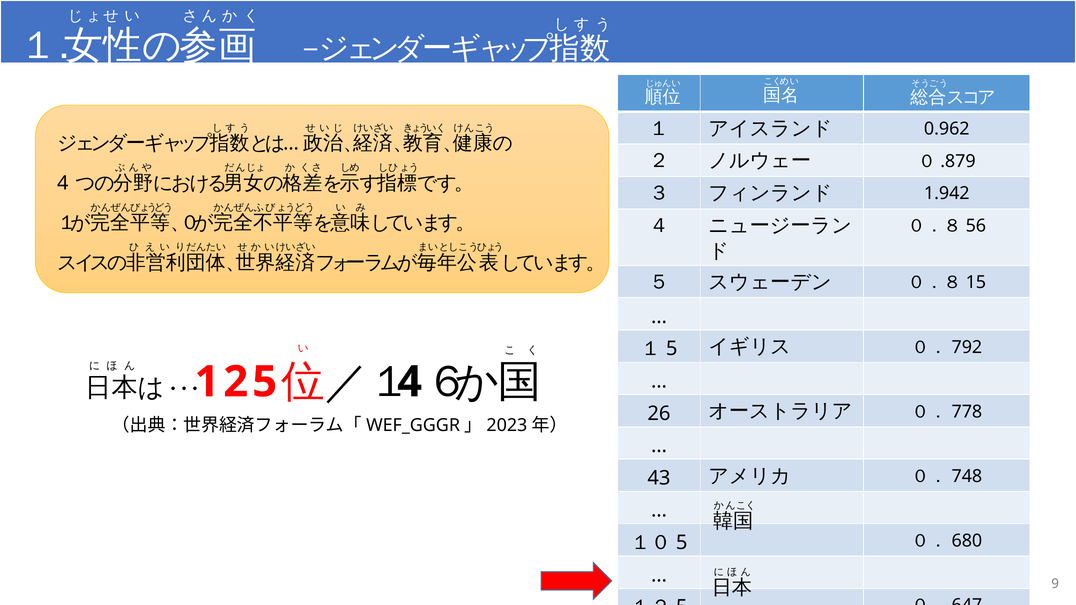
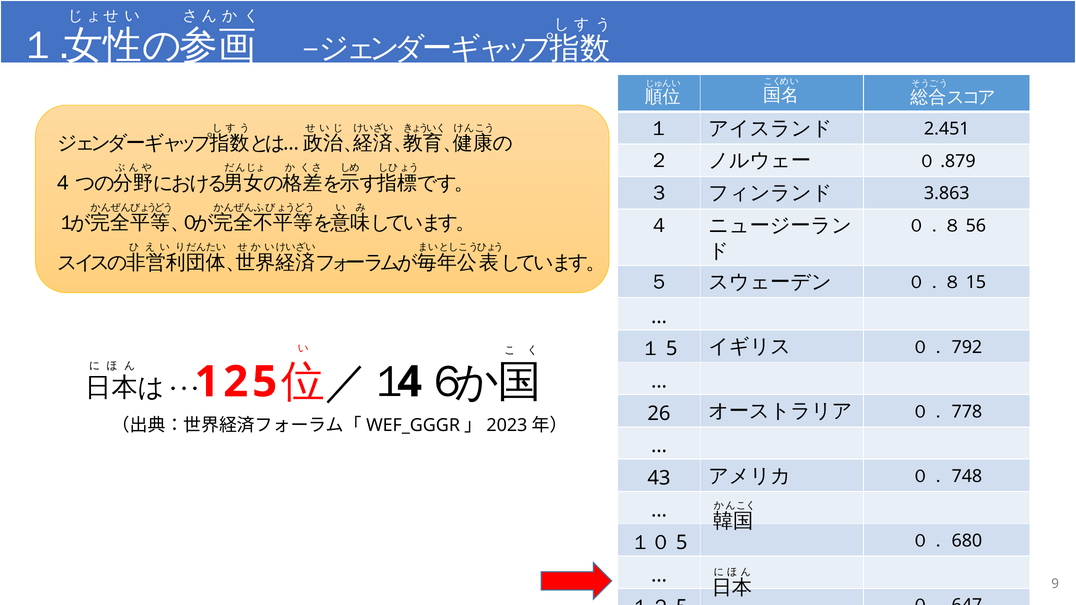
0.962: 0.962 -> 2.451 (947, 129)
1.942: 1.942 -> 3.863 (947, 194)
